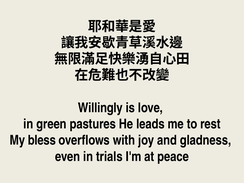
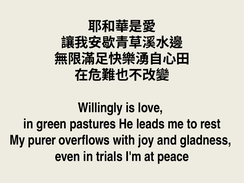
bless: bless -> purer (42, 140)
